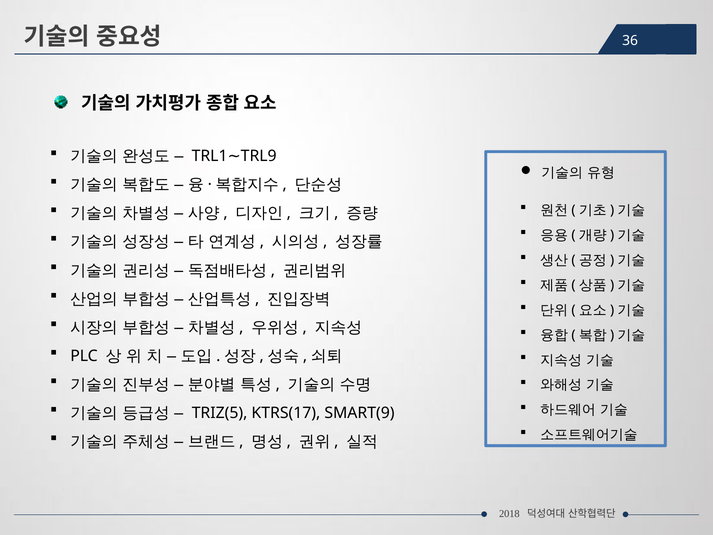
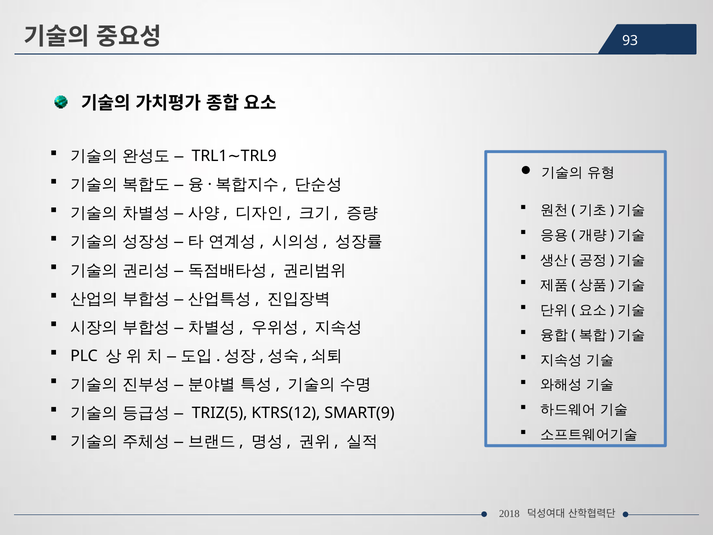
36: 36 -> 93 (630, 41)
KTRS(17: KTRS(17 -> KTRS(12 (286, 413)
